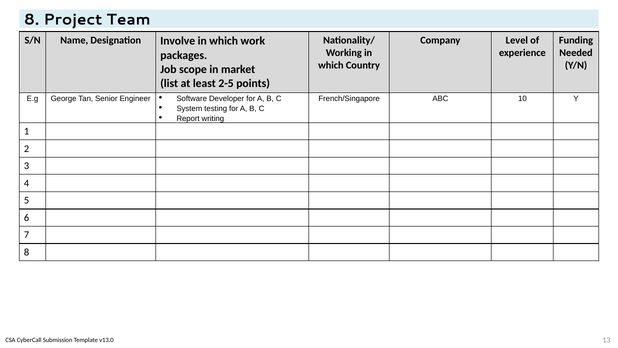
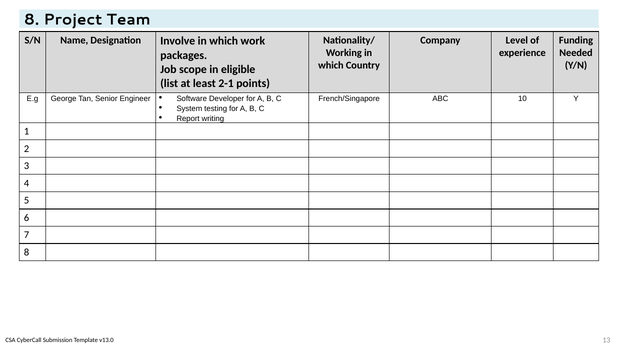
market: market -> eligible (238, 69)
2-5: 2-5 -> 2-1 (226, 83)
